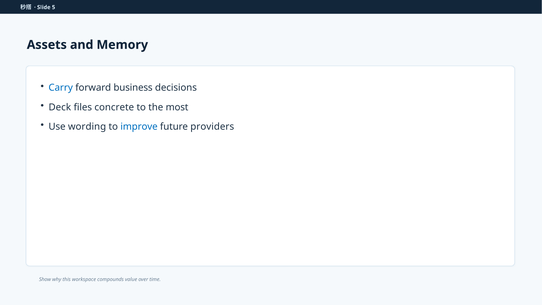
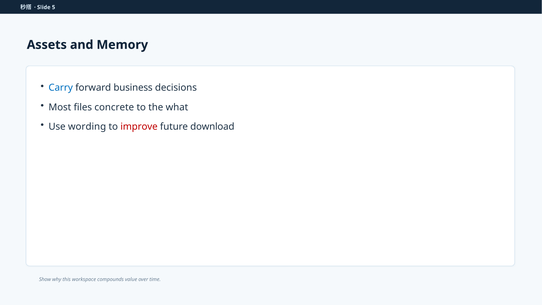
Deck: Deck -> Most (60, 107)
most: most -> what (177, 107)
improve colour: blue -> red (139, 127)
providers: providers -> download (212, 127)
